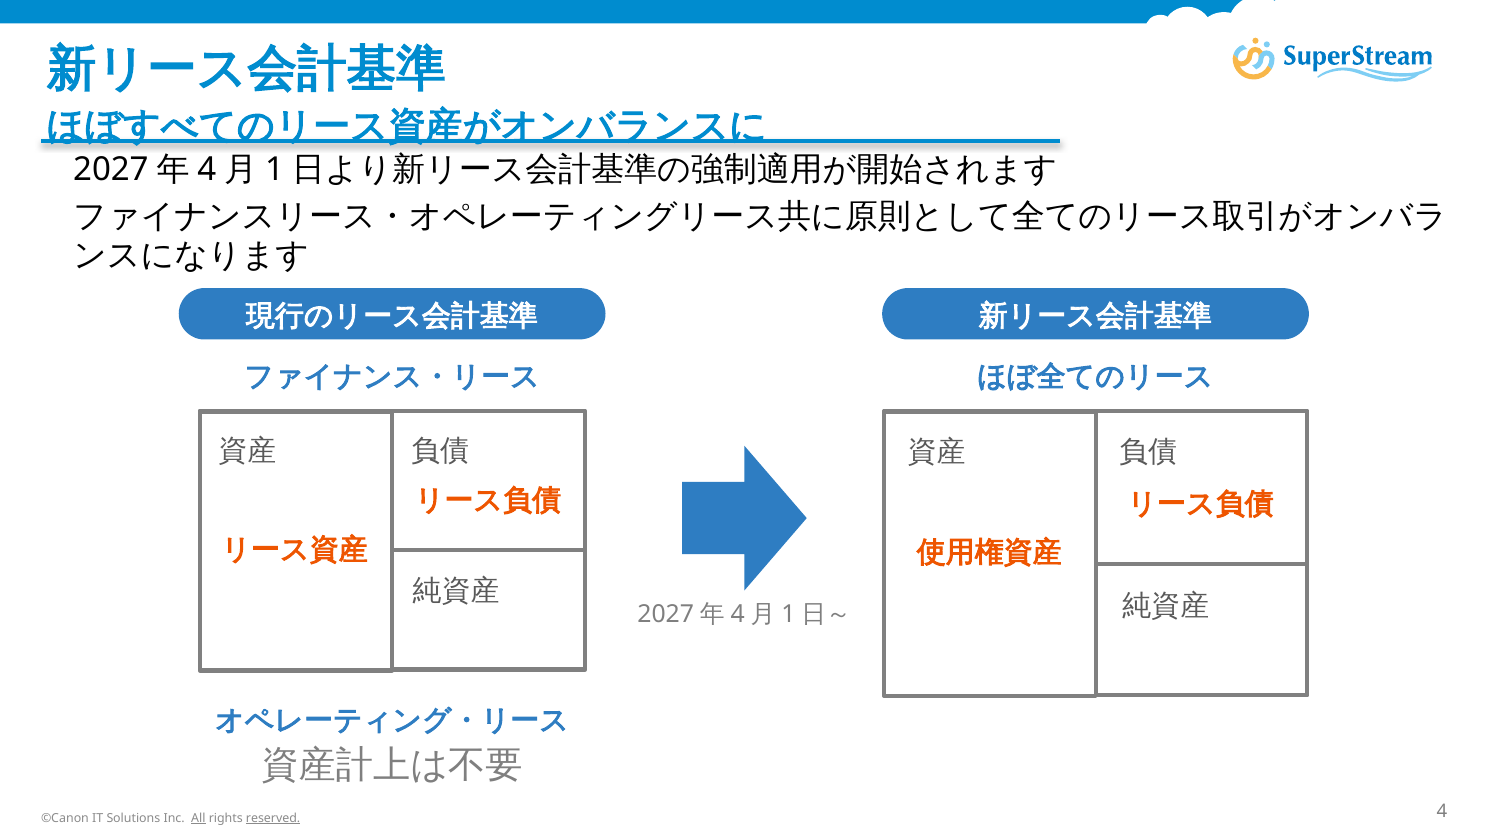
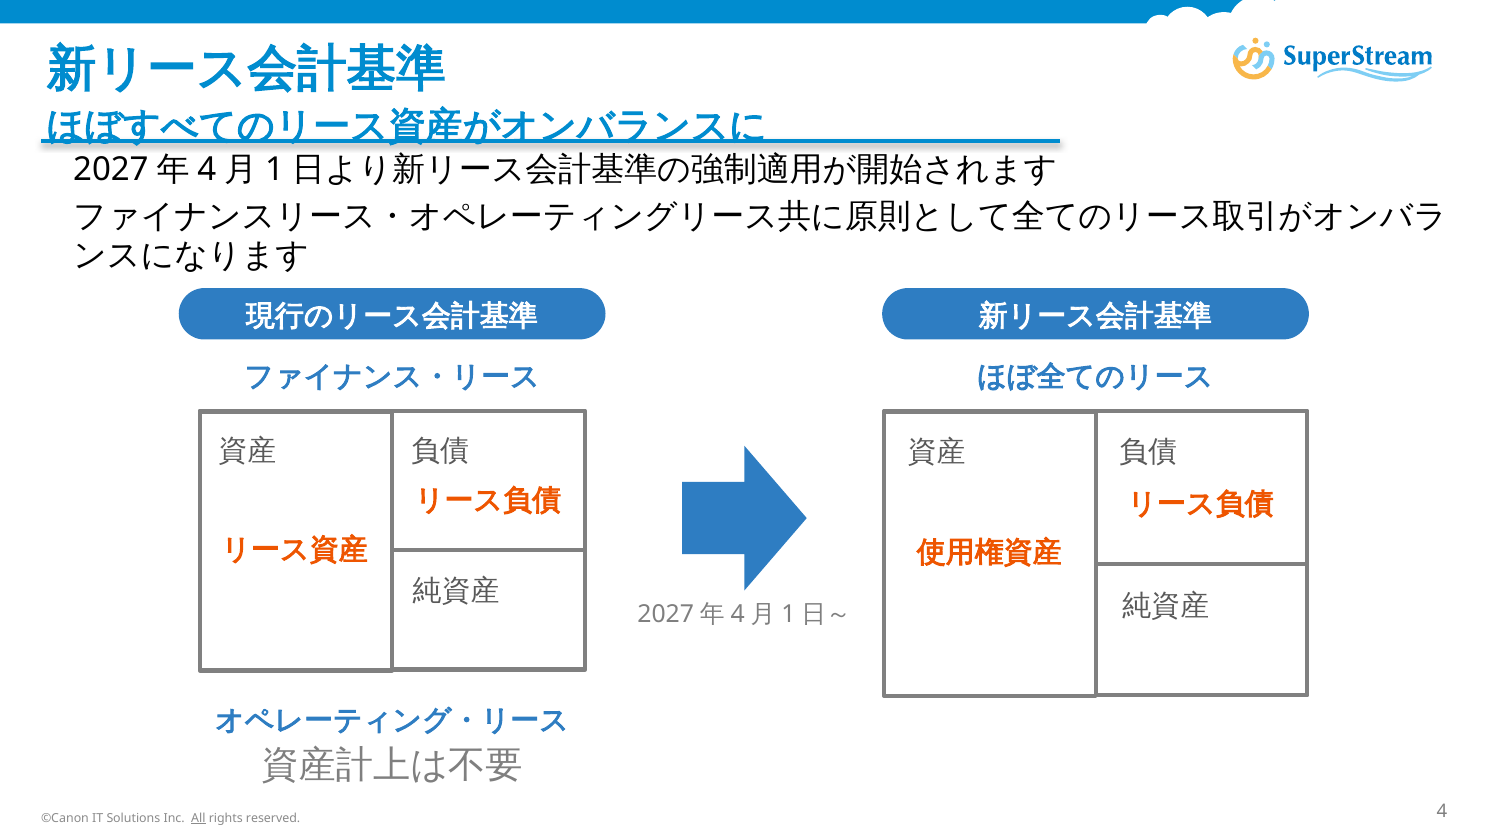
reserved underline: present -> none (273, 818)
